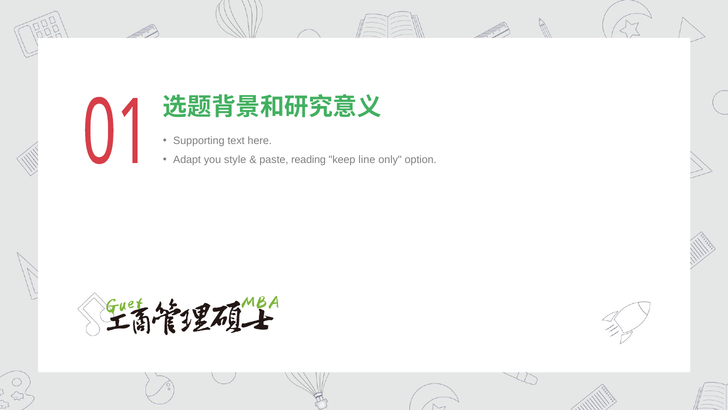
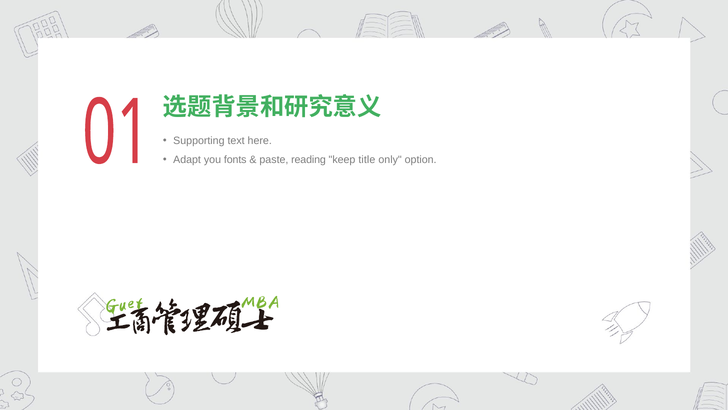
style: style -> fonts (235, 159)
line: line -> title (367, 159)
